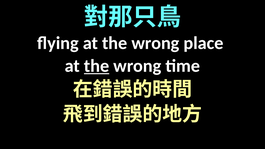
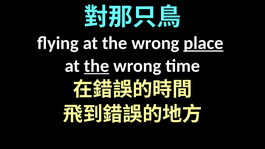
place underline: none -> present (203, 43)
